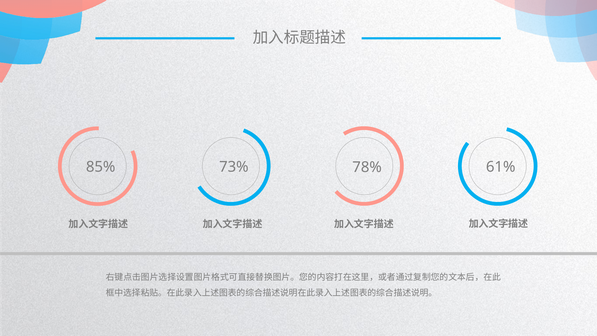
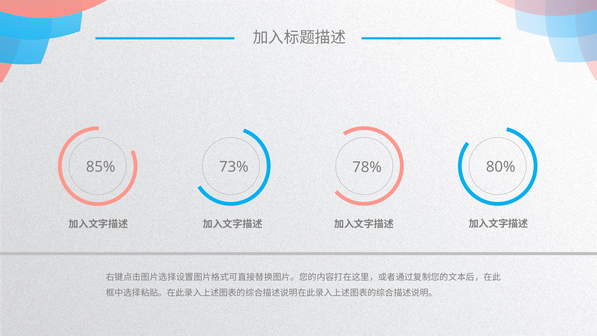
61%: 61% -> 80% (501, 167)
